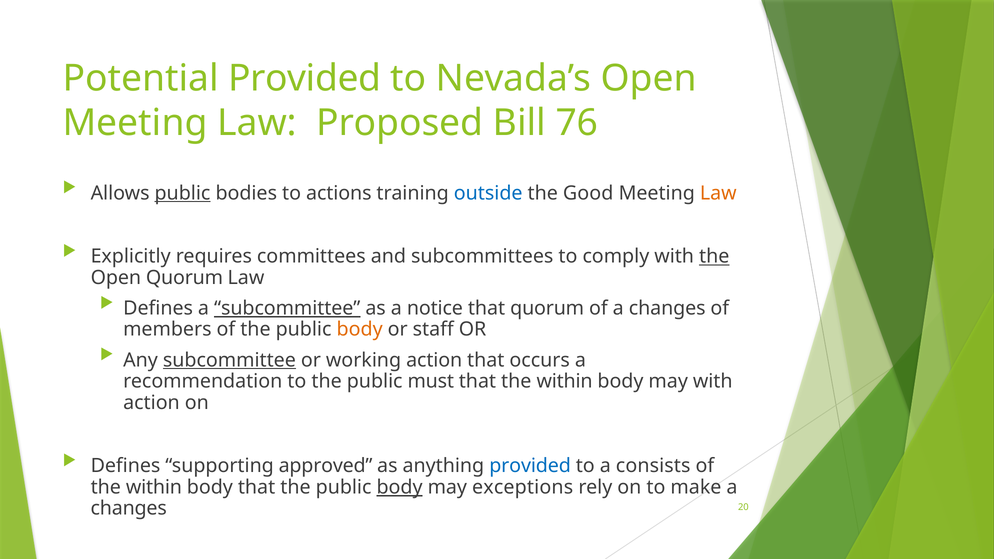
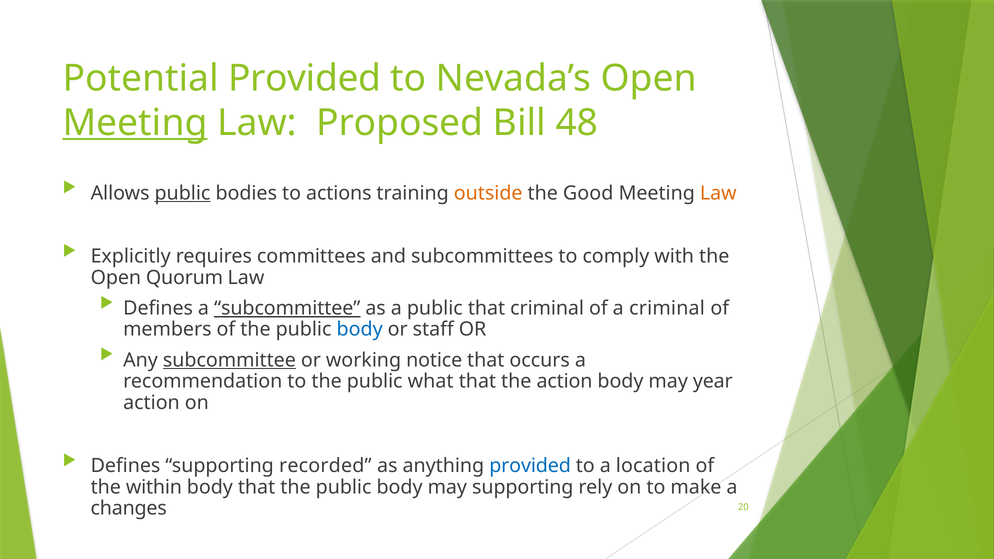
Meeting underline: none -> present (135, 123)
76: 76 -> 48 (577, 123)
outside colour: blue -> orange (488, 193)
the underline: present -> none (714, 257)
a notice: notice -> public (435, 308)
that quorum: quorum -> criminal (547, 308)
of a changes: changes -> criminal (667, 308)
body colour: orange -> blue (360, 330)
working action: action -> notice (434, 360)
must: must -> what (431, 381)
that the within: within -> action (565, 381)
may with: with -> year (713, 381)
approved: approved -> recorded (325, 466)
consists: consists -> location (653, 466)
body underline: present -> none (400, 487)
may exceptions: exceptions -> supporting (523, 487)
